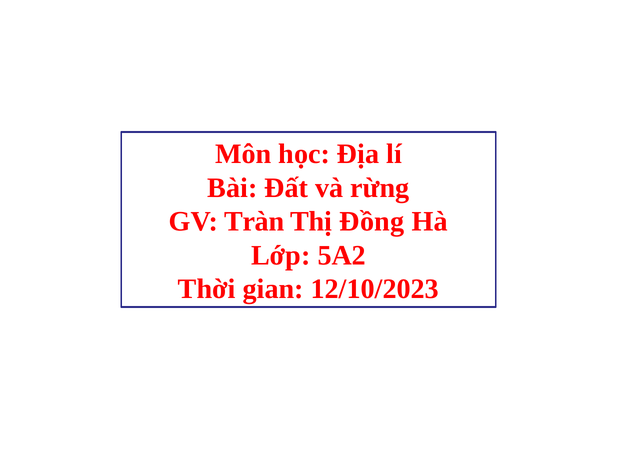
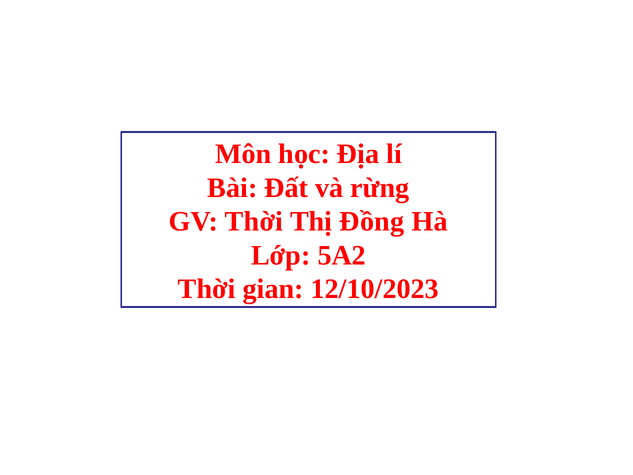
GV Tràn: Tràn -> Thời (254, 221)
